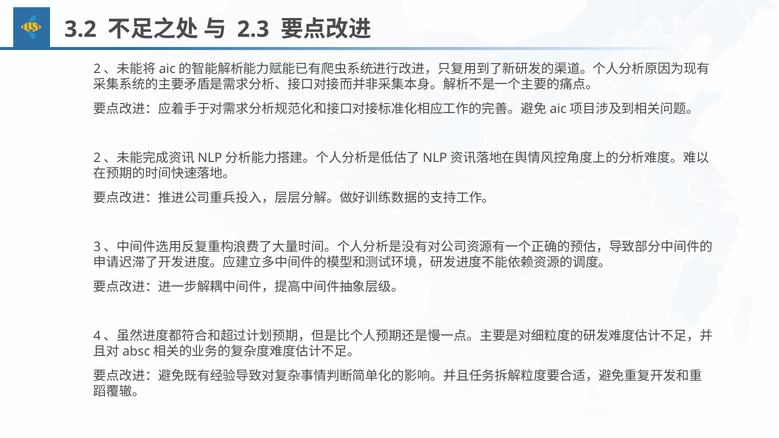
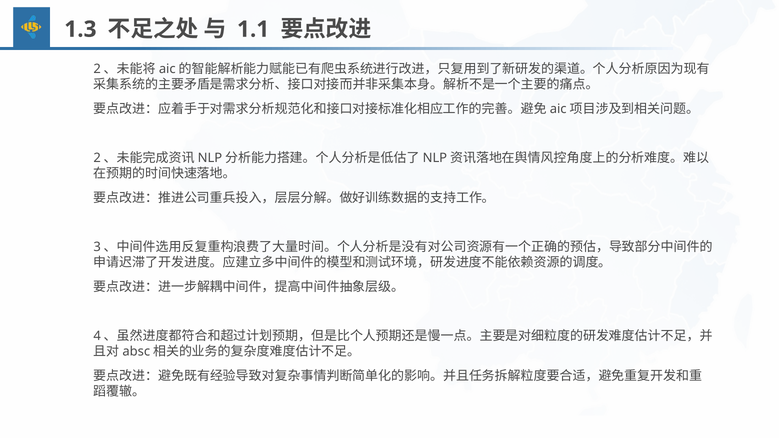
3.2: 3.2 -> 1.3 (80, 29)
2.3: 2.3 -> 1.1 (253, 29)
